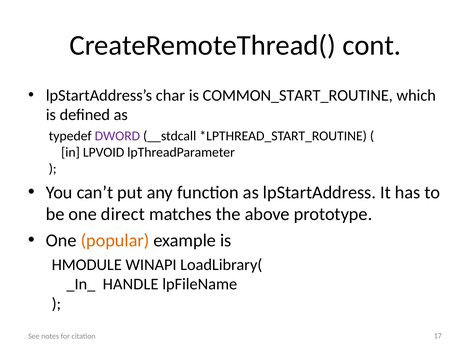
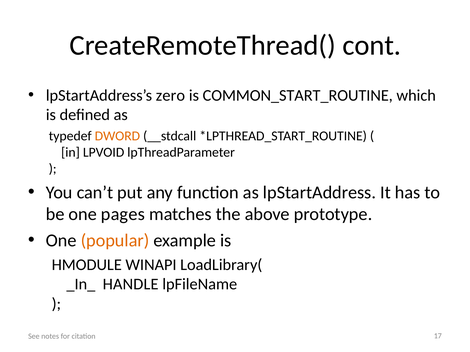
char: char -> zero (170, 96)
DWORD colour: purple -> orange (117, 136)
direct: direct -> pages (123, 215)
